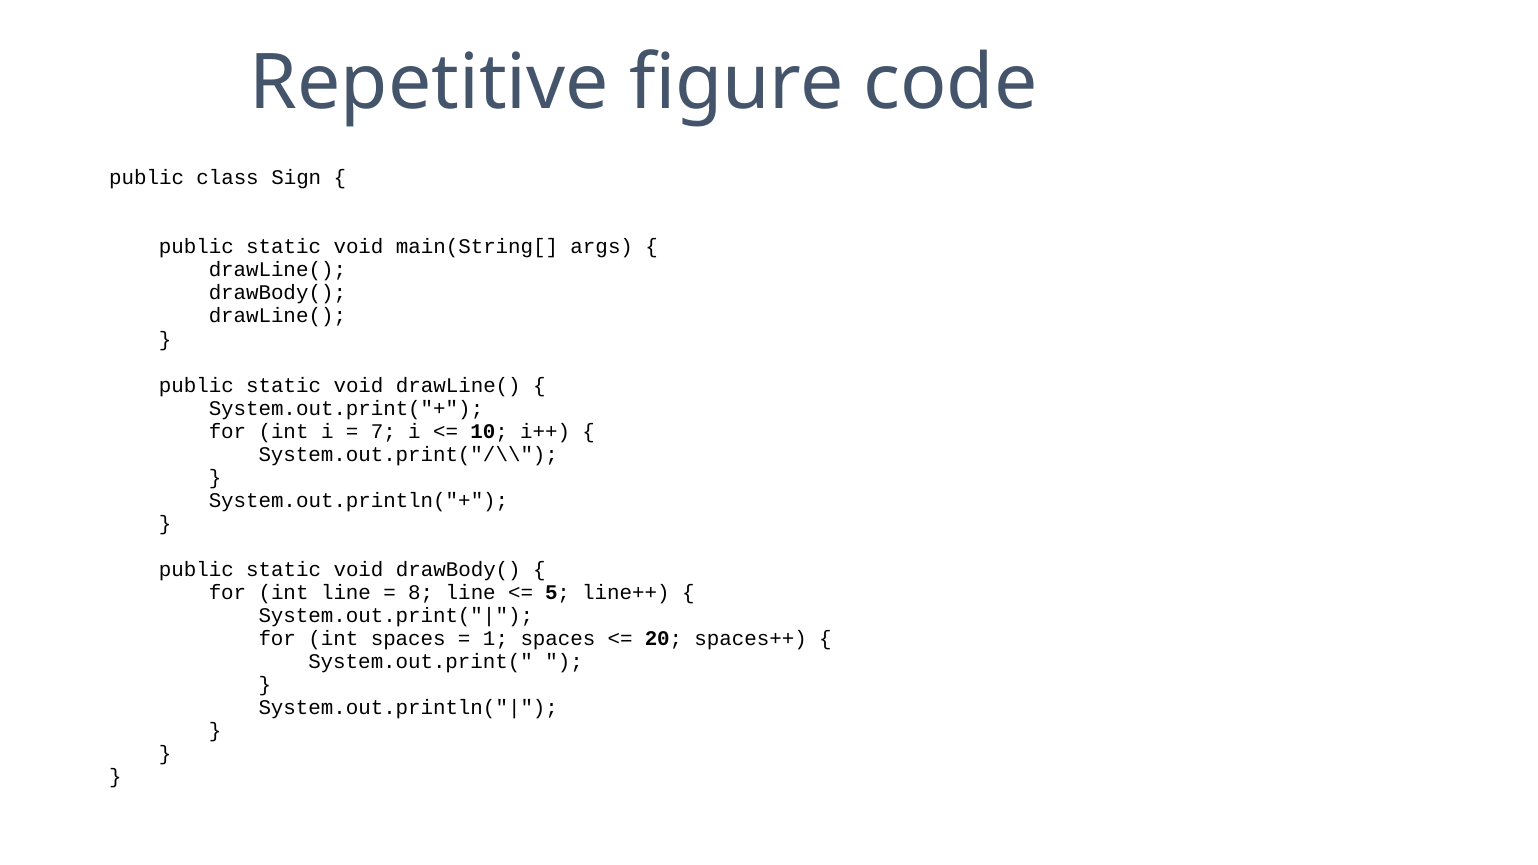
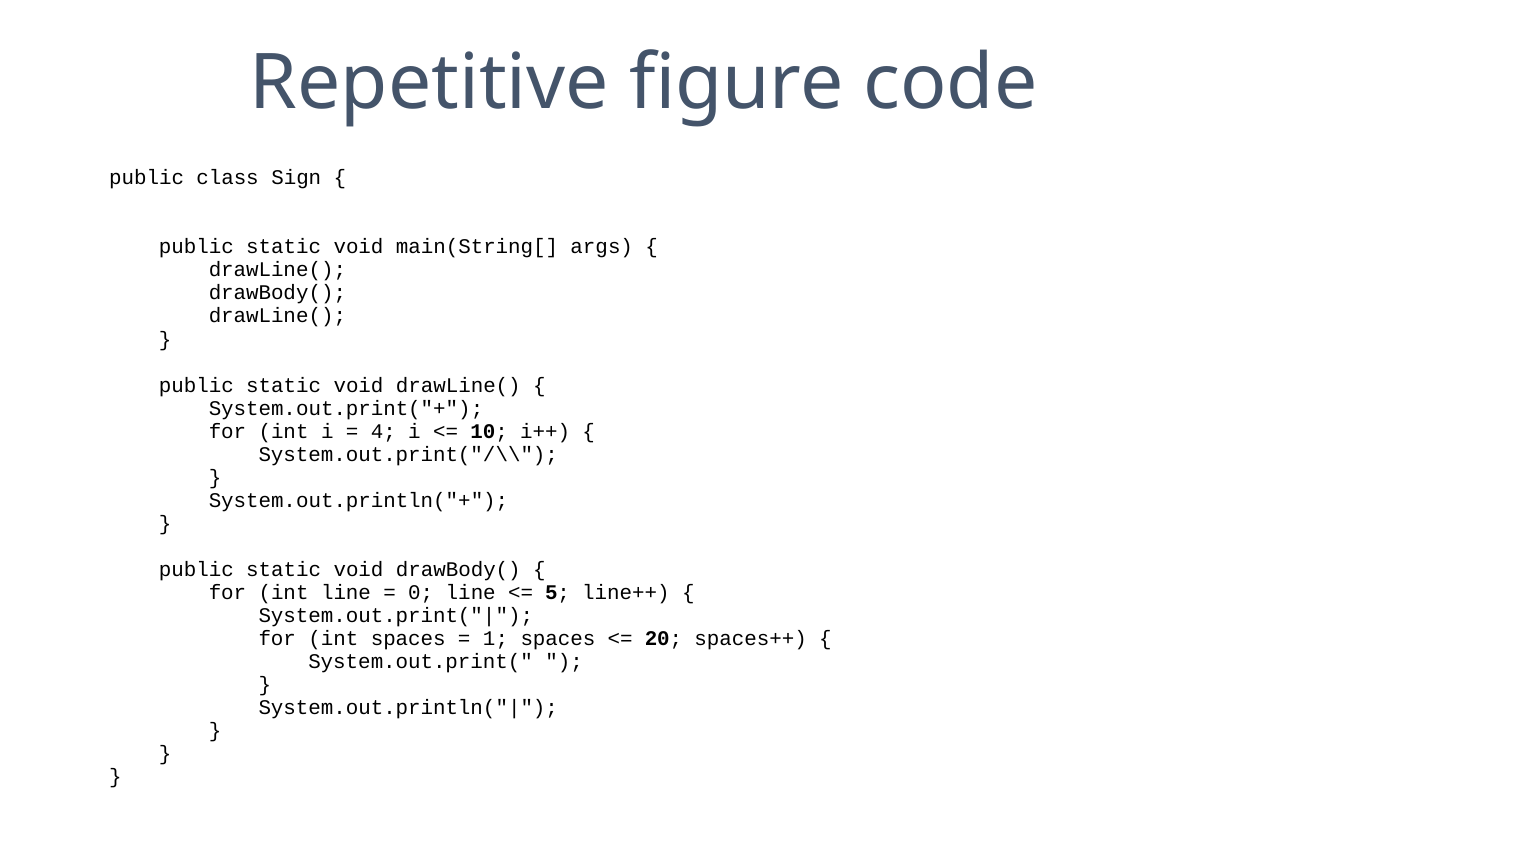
7: 7 -> 4 (383, 431)
8: 8 -> 0 (421, 592)
